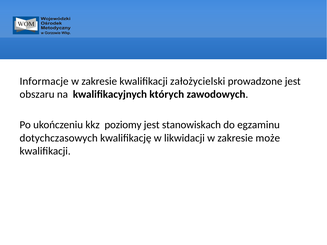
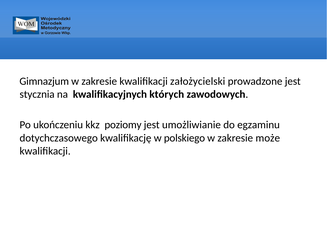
Informacje: Informacje -> Gimnazjum (44, 81)
obszaru: obszaru -> stycznia (37, 95)
stanowiskach: stanowiskach -> umożliwianie (191, 125)
dotychczasowych: dotychczasowych -> dotychczasowego (59, 138)
likwidacji: likwidacji -> polskiego (184, 138)
